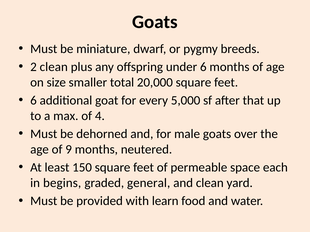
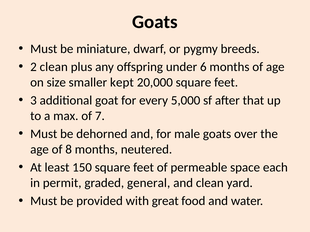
total: total -> kept (122, 83)
6: 6 -> 3 (33, 101)
4: 4 -> 7 (100, 116)
9: 9 -> 8 (69, 150)
begins: begins -> permit (62, 183)
learn: learn -> great (165, 201)
